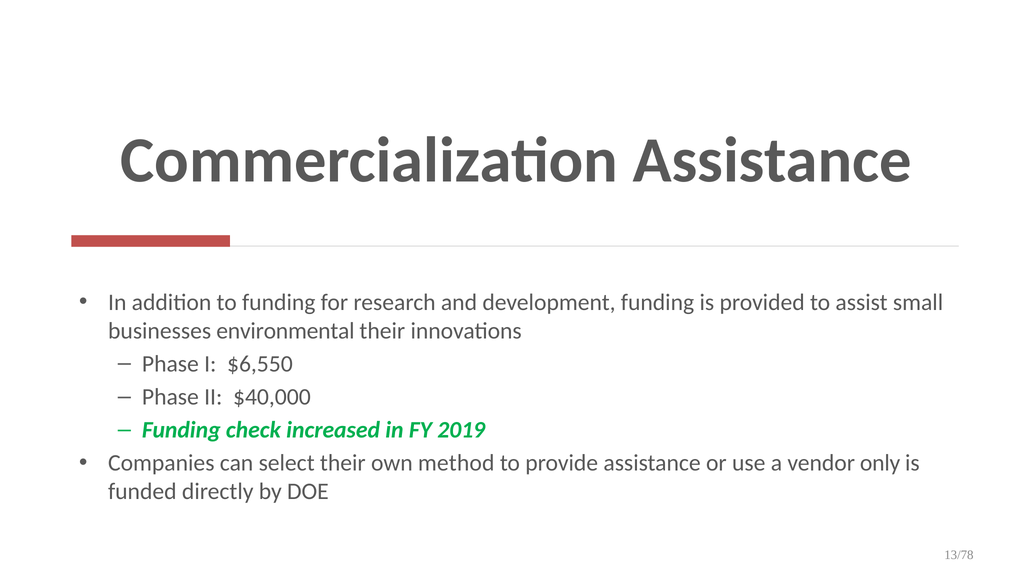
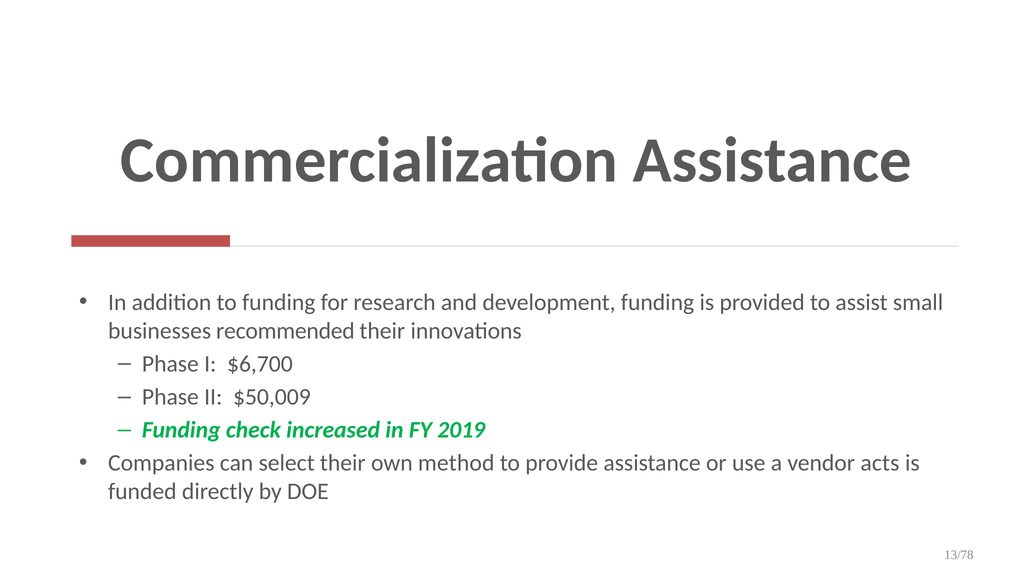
environmental: environmental -> recommended (285, 331)
$6,550: $6,550 -> $6,700 (260, 364)
$40,000: $40,000 -> $50,009 (272, 397)
only: only -> acts (880, 463)
